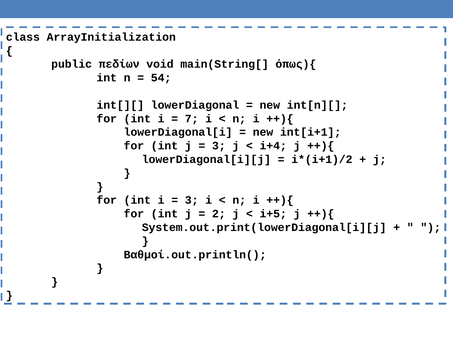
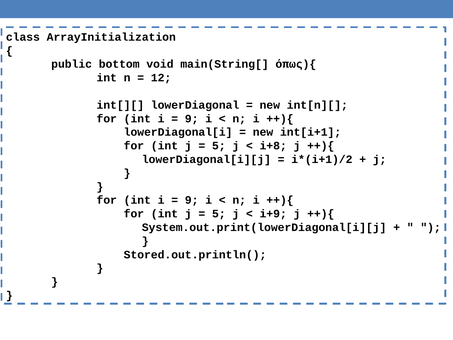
πεδίων: πεδίων -> bottom (119, 64)
54: 54 -> 12 (161, 78)
7: 7 -> 9 (192, 119)
3: 3 -> 5 (219, 146)
i+4: i+4 -> i+8 (273, 146)
3: 3 -> 9 (192, 200)
2: 2 -> 5 (219, 214)
i+5: i+5 -> i+9 (273, 214)
Βαθμοί.out.println(: Βαθμοί.out.println( -> Stored.out.println( (195, 254)
